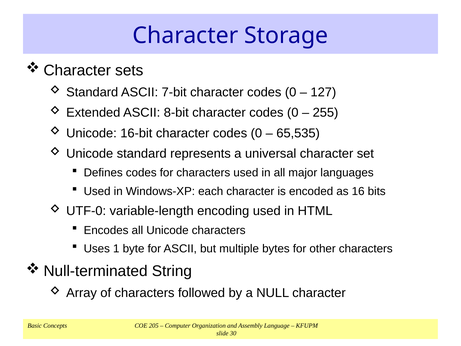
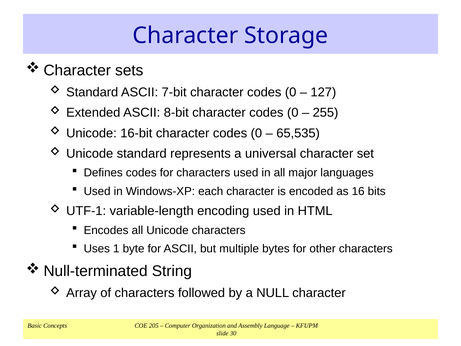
UTF-0: UTF-0 -> UTF-1 (86, 211)
